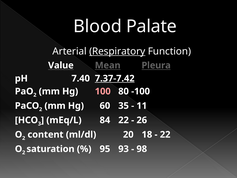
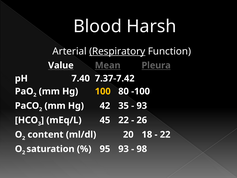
Palate: Palate -> Harsh (151, 26)
7.37-7.42 underline: present -> none (115, 78)
100 colour: pink -> yellow (103, 91)
60: 60 -> 42 (105, 106)
11: 11 -> 93 (142, 106)
84: 84 -> 45 (105, 120)
